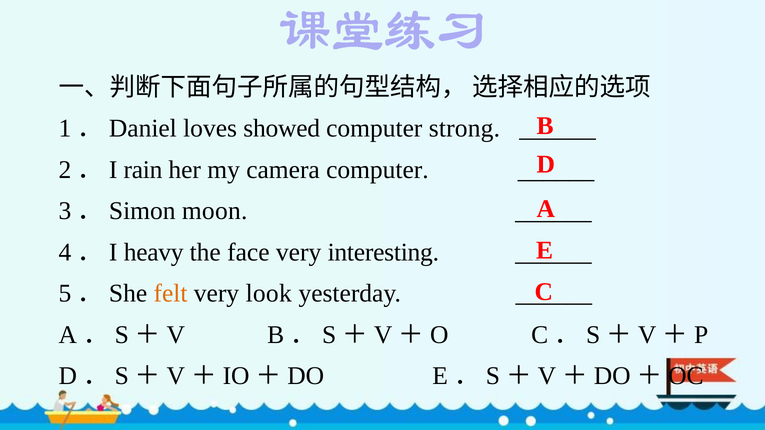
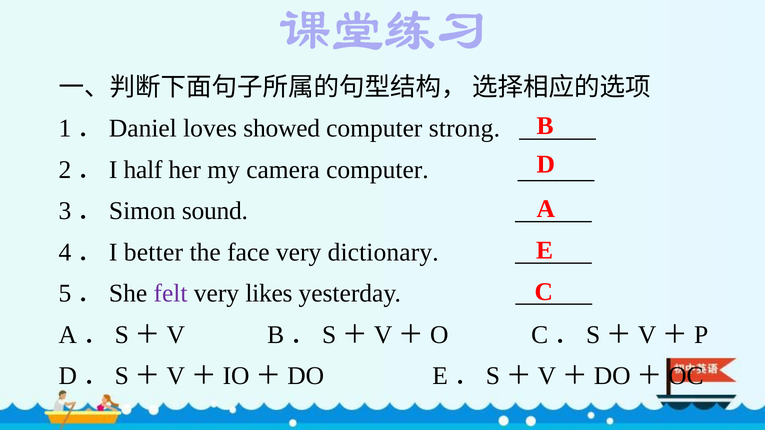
rain: rain -> half (143, 170)
moon: moon -> sound (215, 211)
heavy: heavy -> better (153, 252)
interesting: interesting -> dictionary (383, 252)
felt colour: orange -> purple (171, 294)
look: look -> likes (269, 294)
